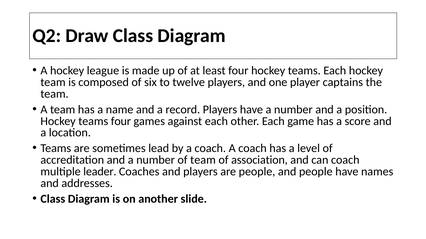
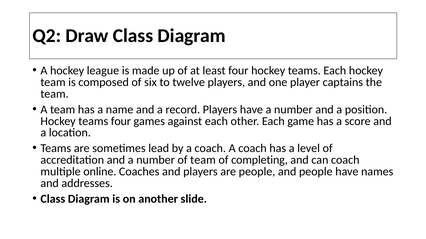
association: association -> completing (259, 160)
leader: leader -> online (100, 172)
